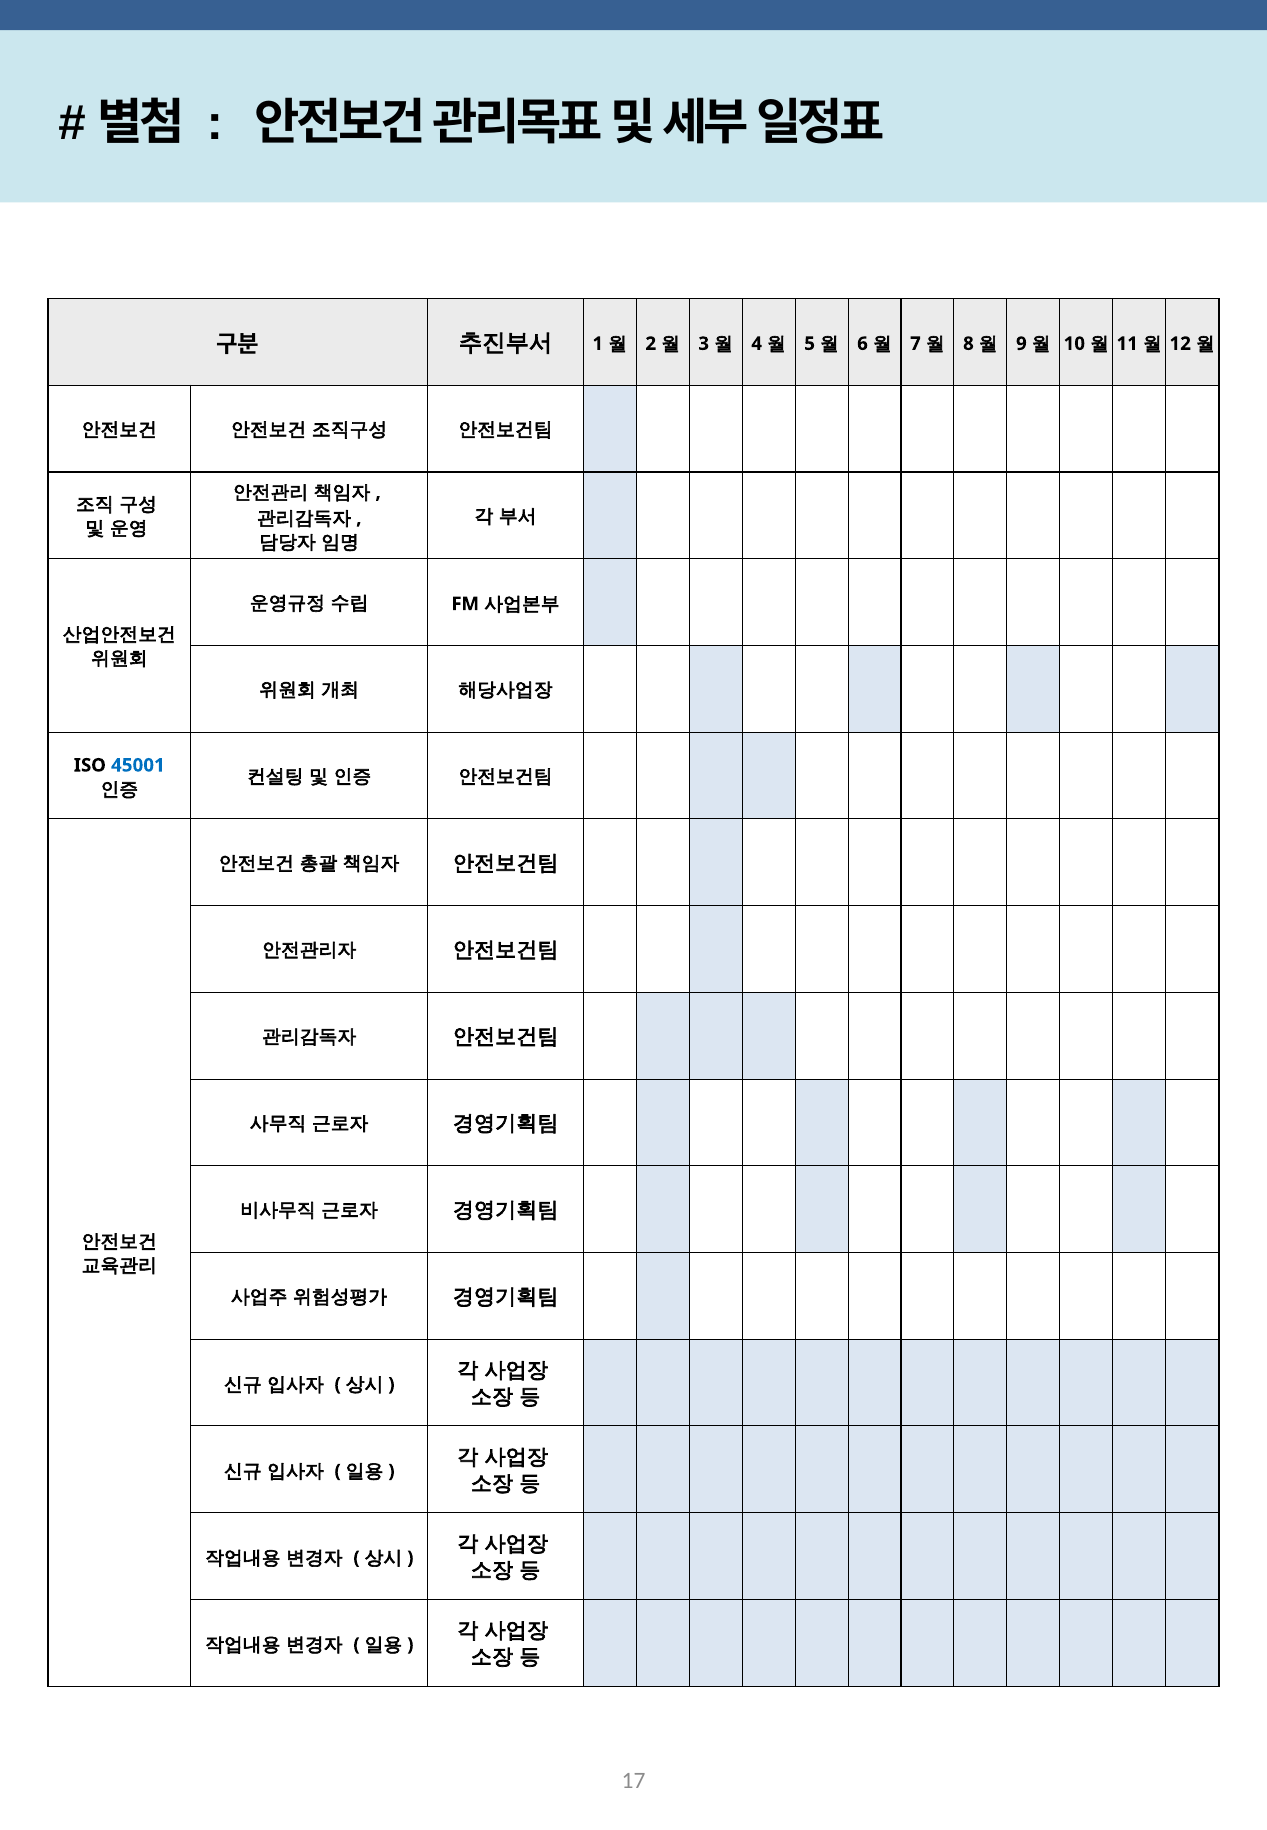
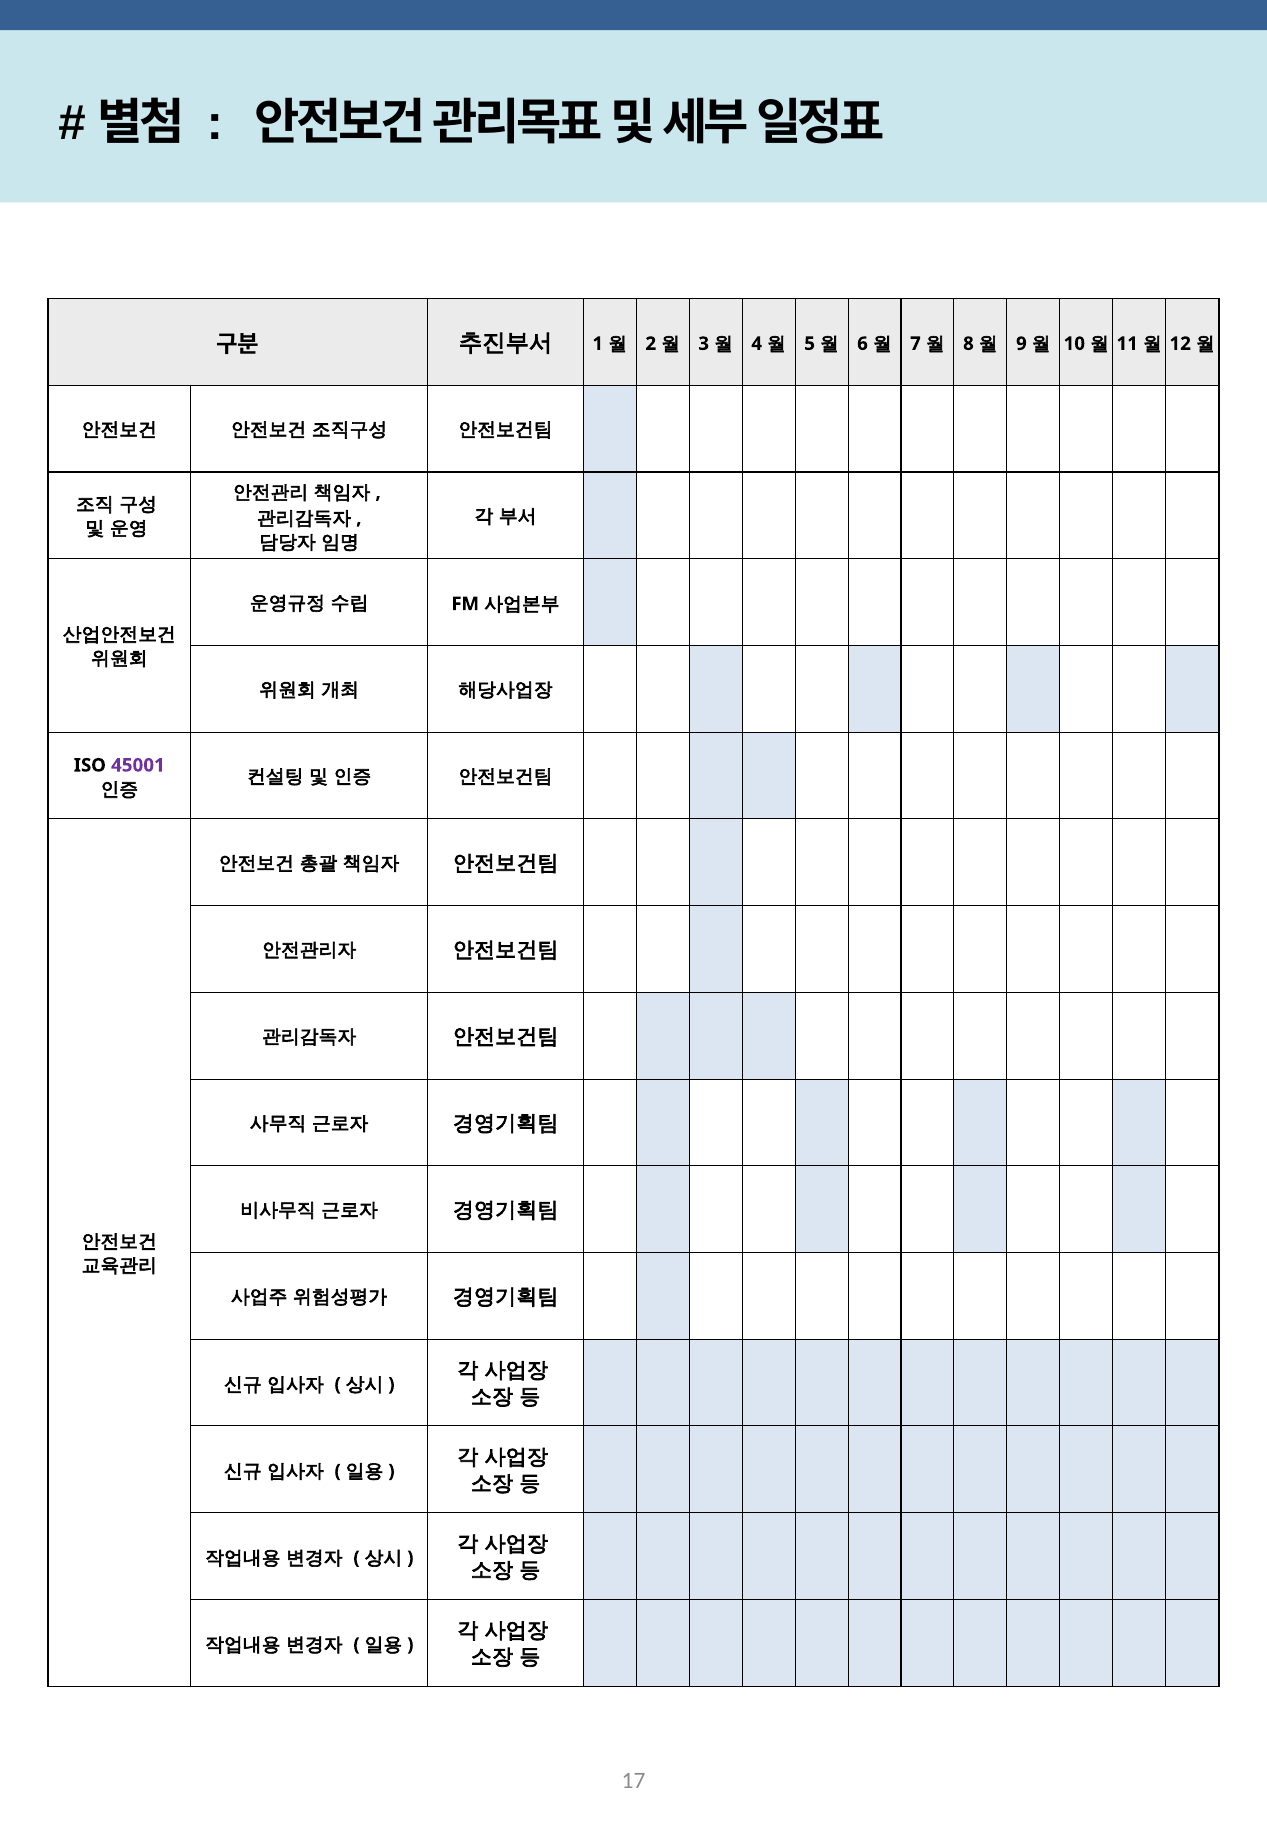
45001 colour: blue -> purple (138, 765)
